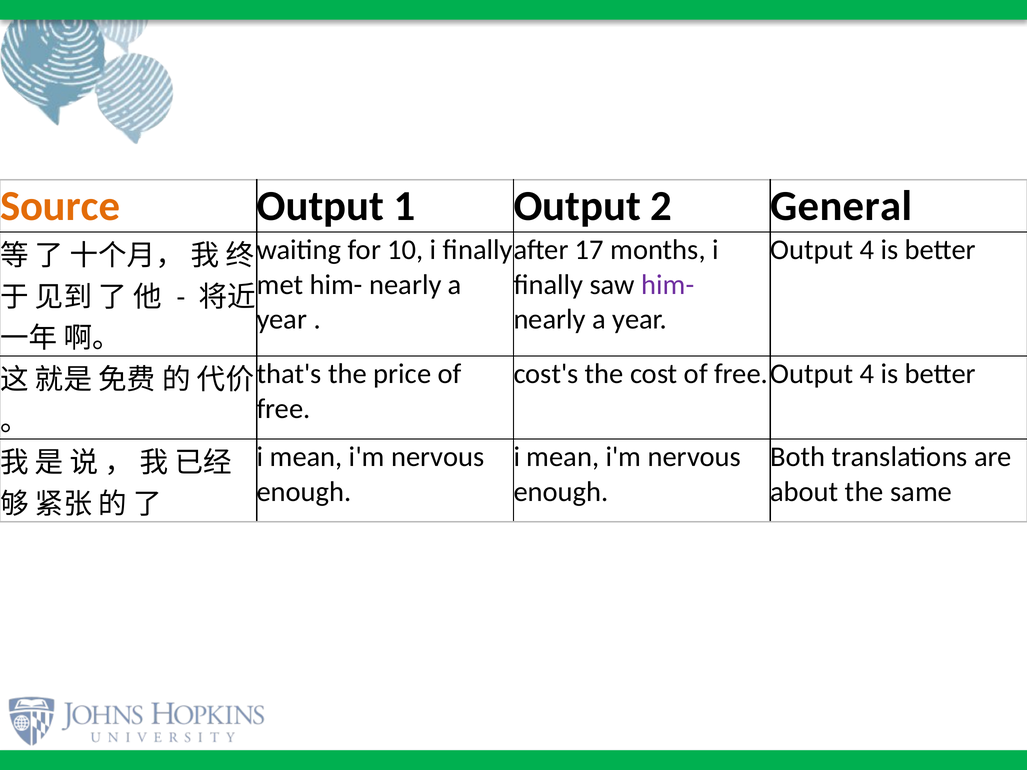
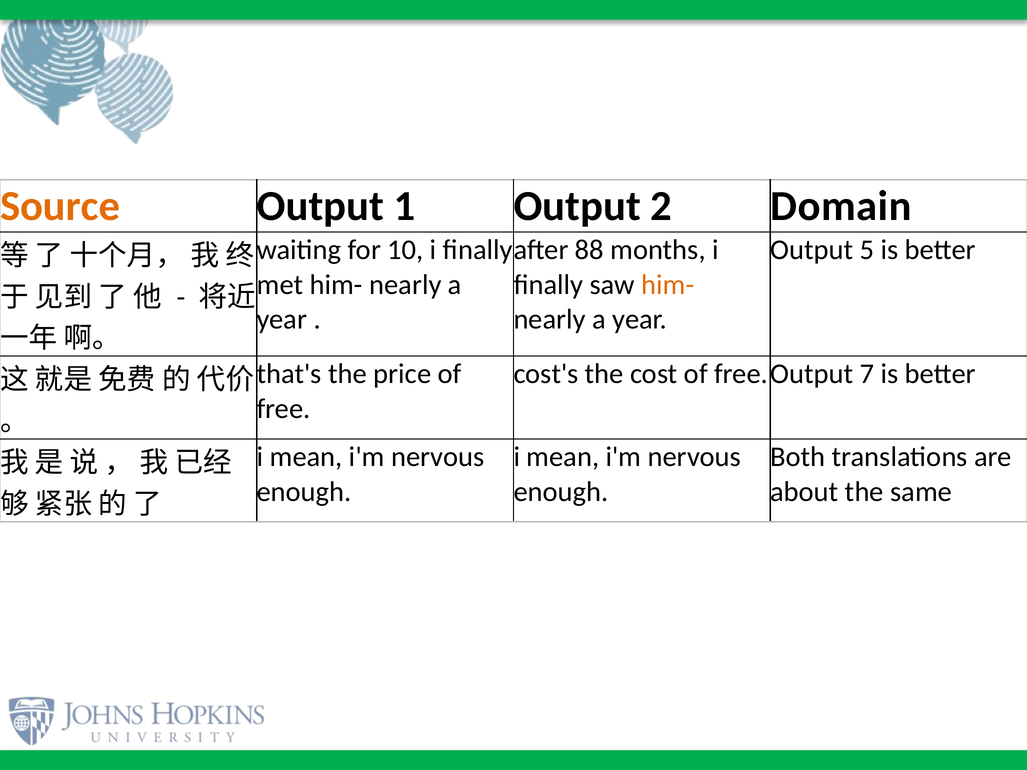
General: General -> Domain (841, 206)
17: 17 -> 88 (589, 250)
Output 4: 4 -> 5 (867, 250)
him- colour: purple -> orange (668, 285)
4: 4 -> 7 (867, 374)
